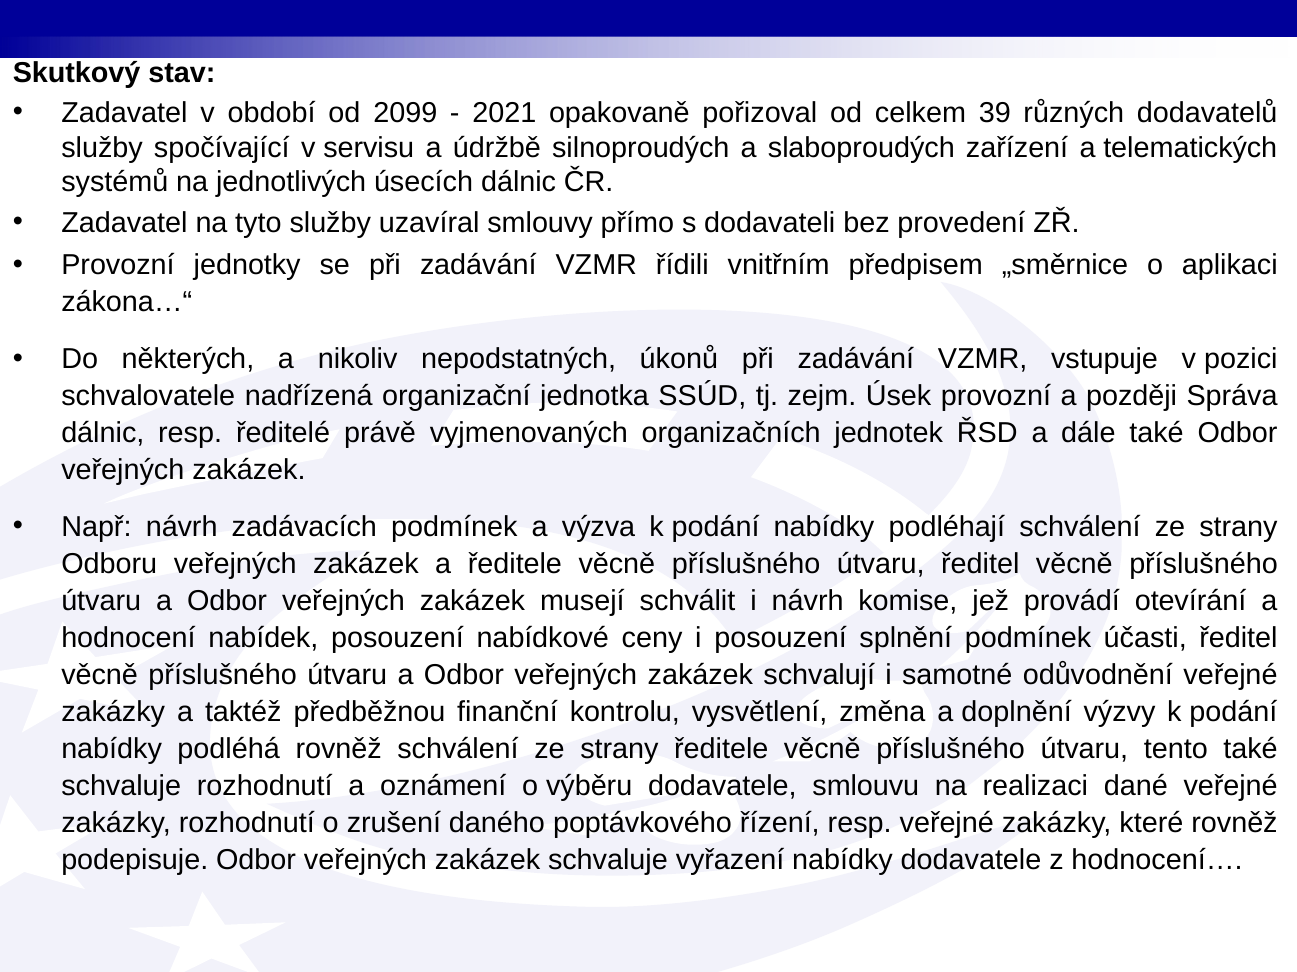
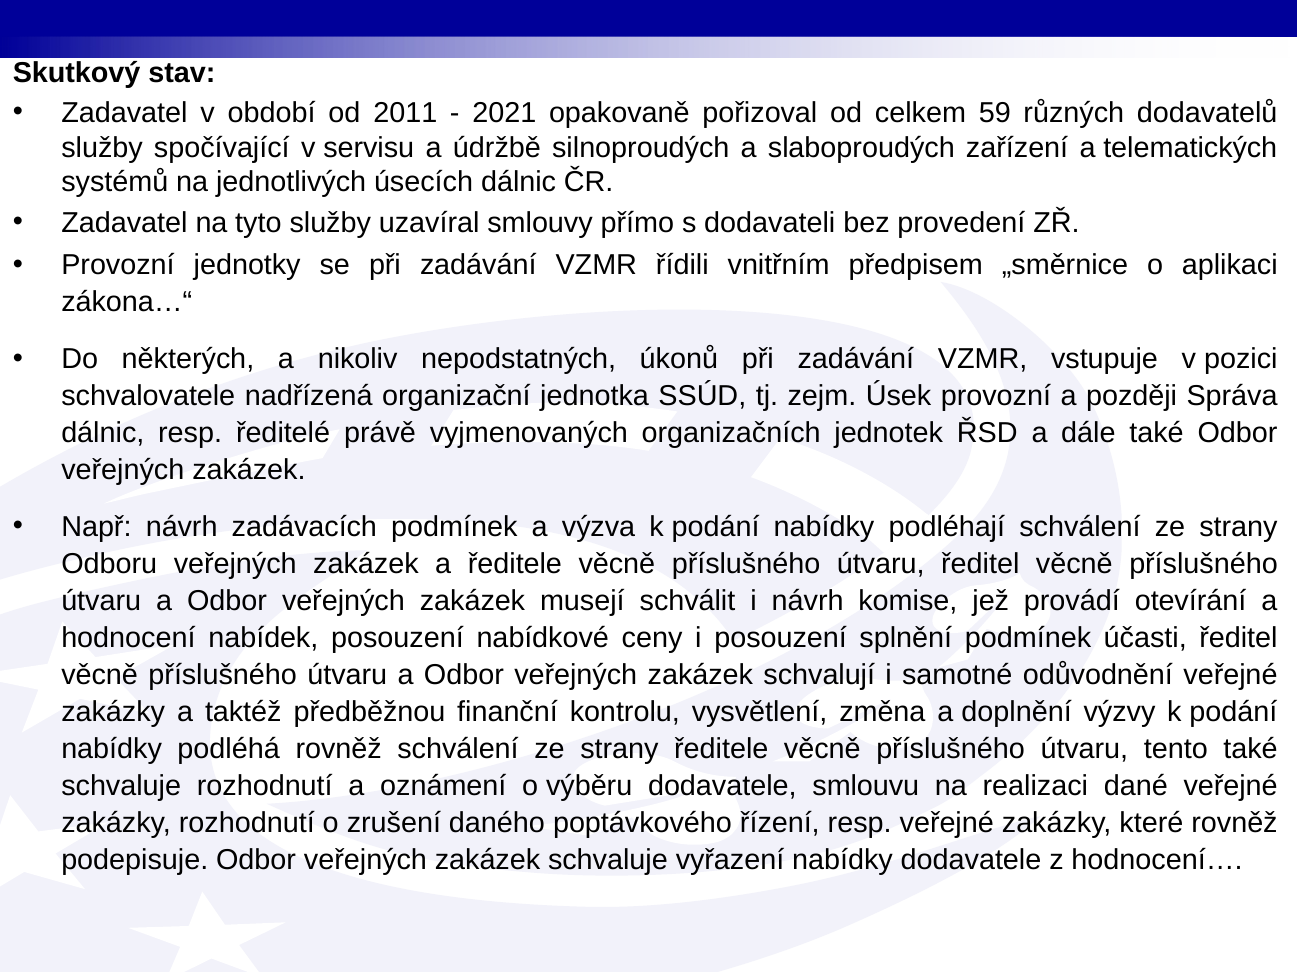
2099: 2099 -> 2011 (405, 113)
39: 39 -> 59 (995, 113)
